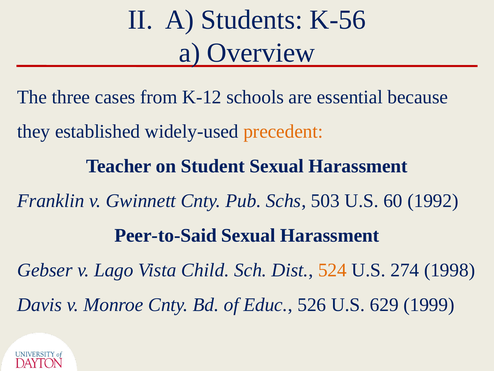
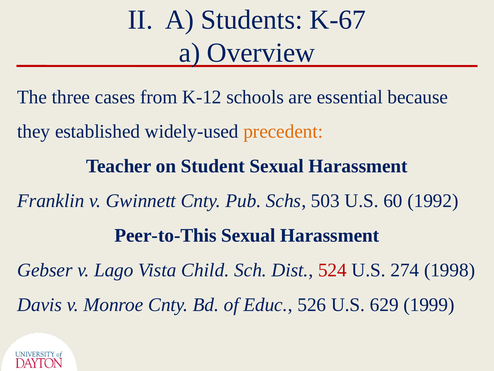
K-56: K-56 -> K-67 (338, 20)
Peer-to-Said: Peer-to-Said -> Peer-to-This (166, 235)
524 colour: orange -> red (332, 270)
